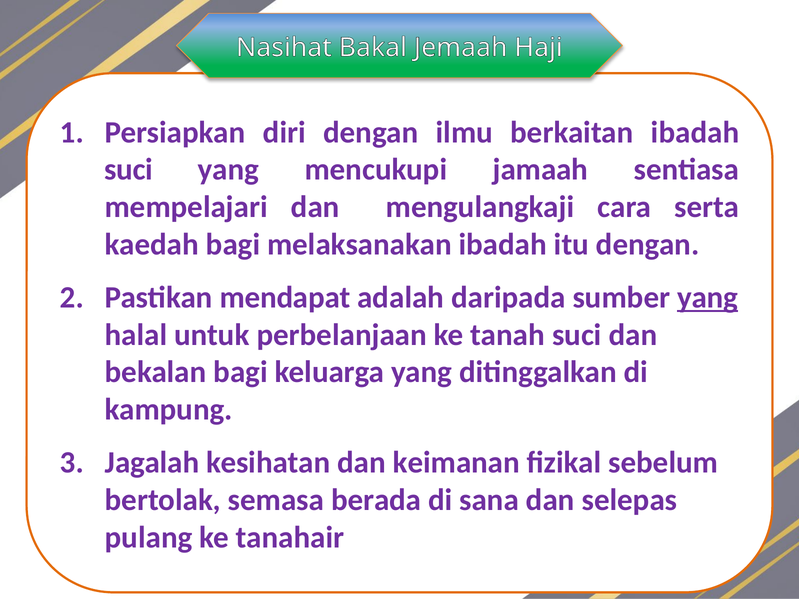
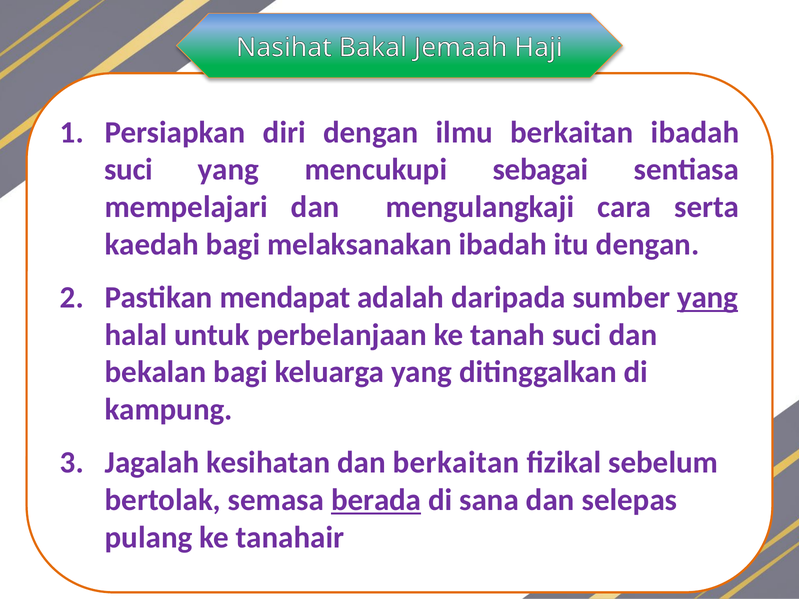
jamaah: jamaah -> sebagai (541, 170)
dan keimanan: keimanan -> berkaitan (456, 463)
berada underline: none -> present (376, 500)
